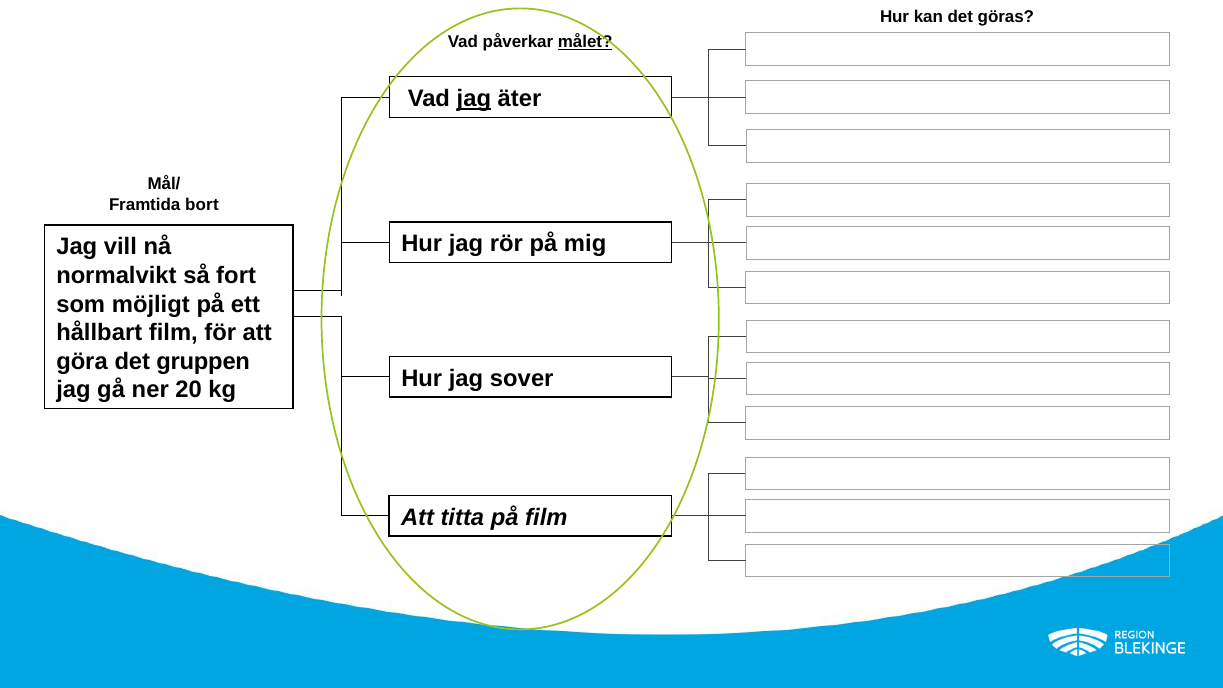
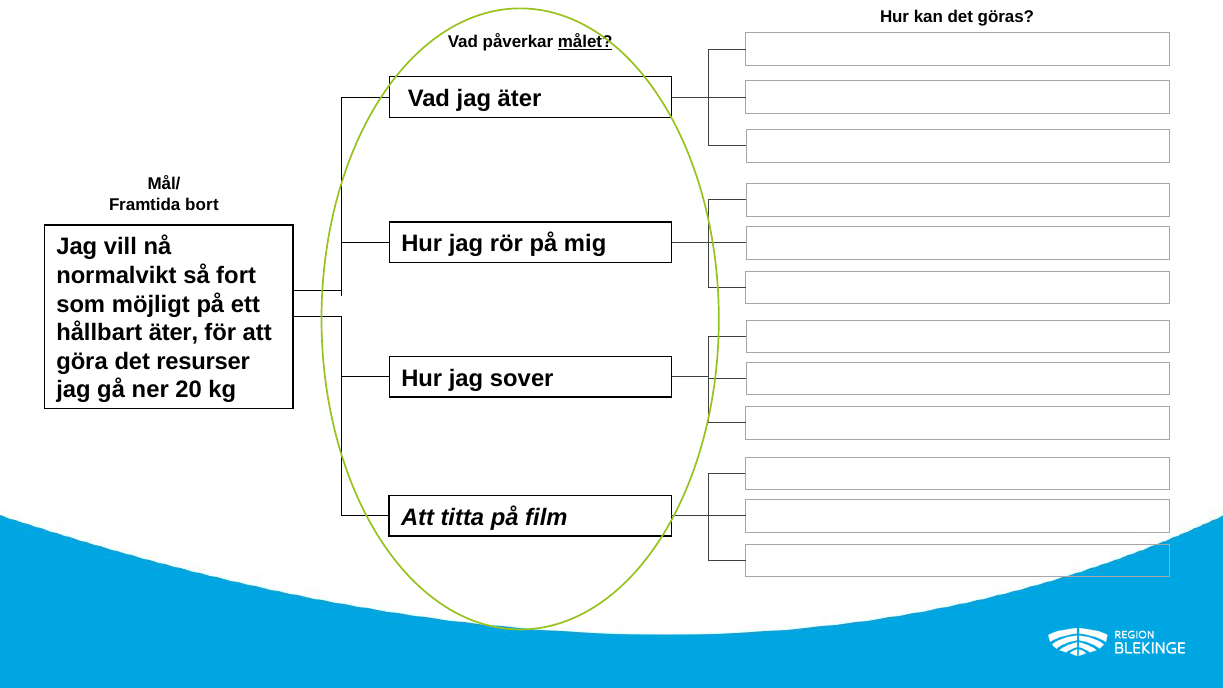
jag underline: present -> none (474, 99)
hållbart film: film -> äter (173, 333)
gruppen: gruppen -> resurser (203, 361)
